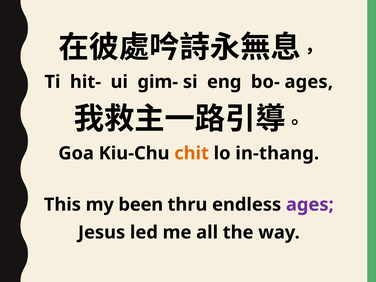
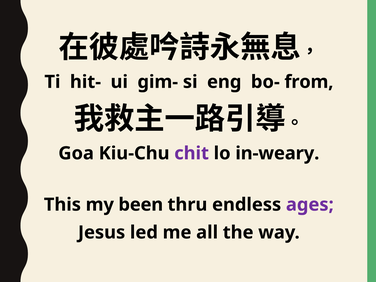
bo- ages: ages -> from (309, 82)
chit colour: orange -> purple (192, 153)
in-thang: in-thang -> in-weary (277, 153)
